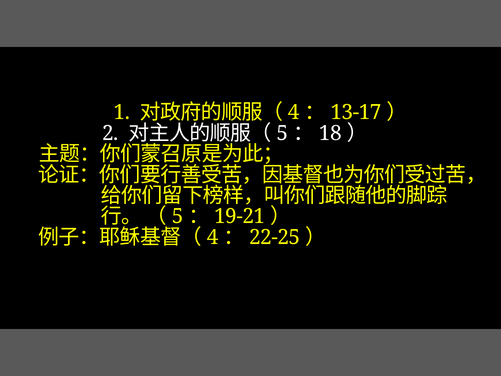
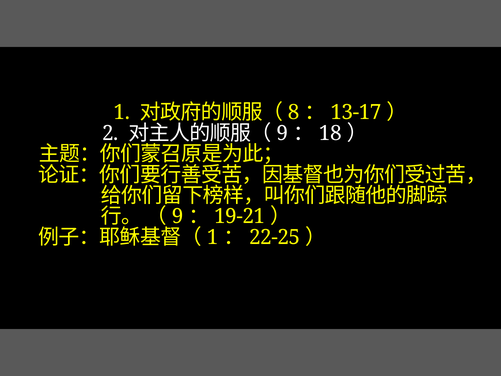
4: 4 -> 8 (294, 112)
5: 5 -> 9 (282, 133)
5: 5 -> 9 (178, 216)
4: 4 -> 1 (213, 237)
